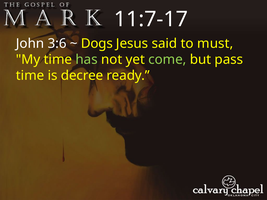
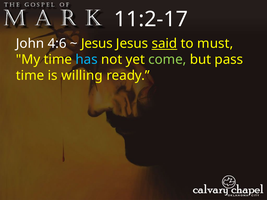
11:7-17: 11:7-17 -> 11:2-17 (151, 19)
3:6: 3:6 -> 4:6 (57, 44)
Dogs: Dogs -> Jesus (97, 44)
said underline: none -> present (164, 44)
has colour: light green -> light blue (87, 60)
decree: decree -> willing (82, 76)
